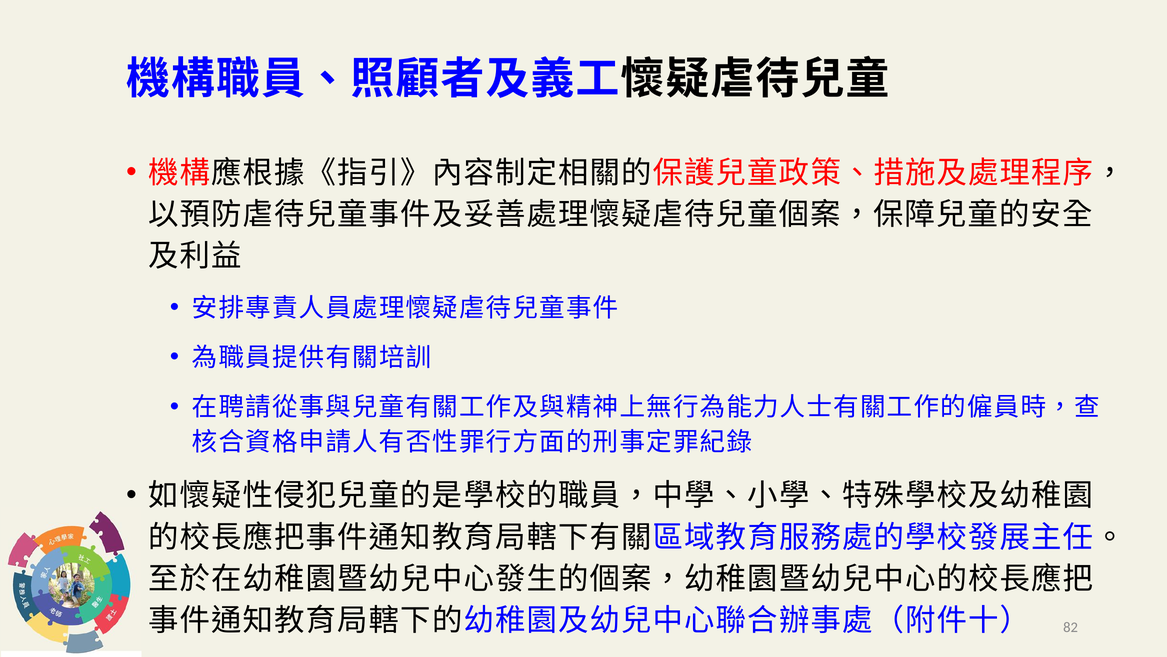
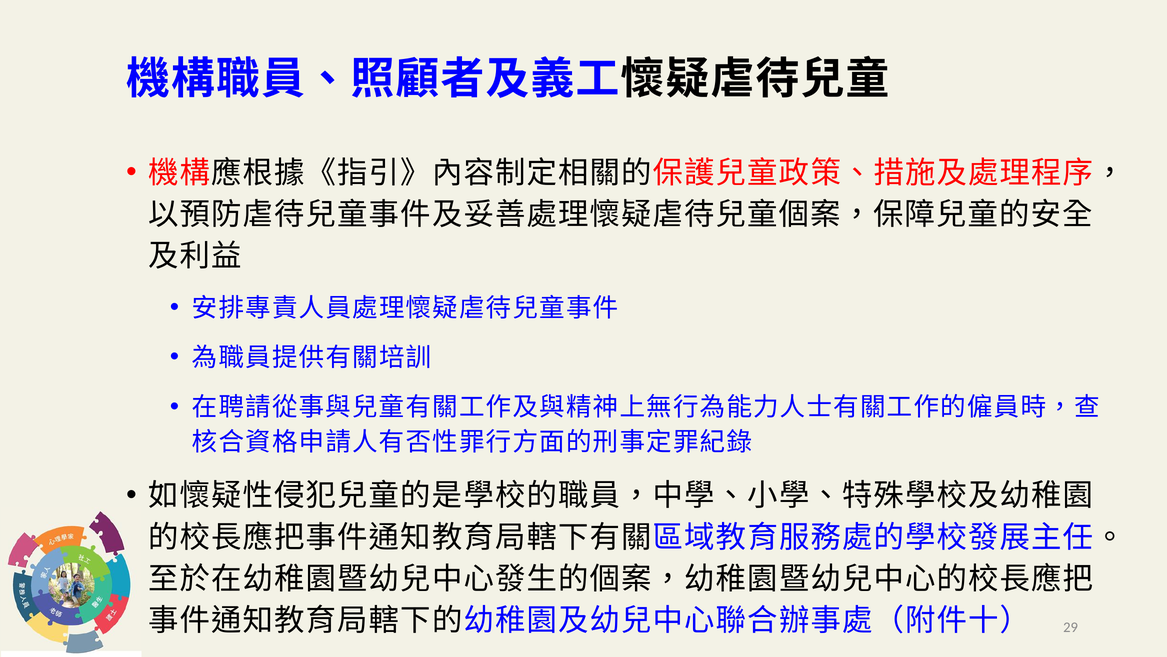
82: 82 -> 29 (1071, 627)
